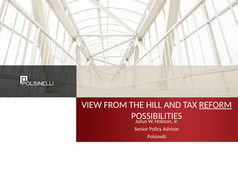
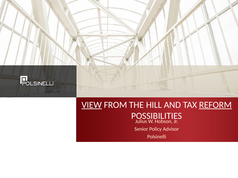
VIEW underline: none -> present (92, 105)
